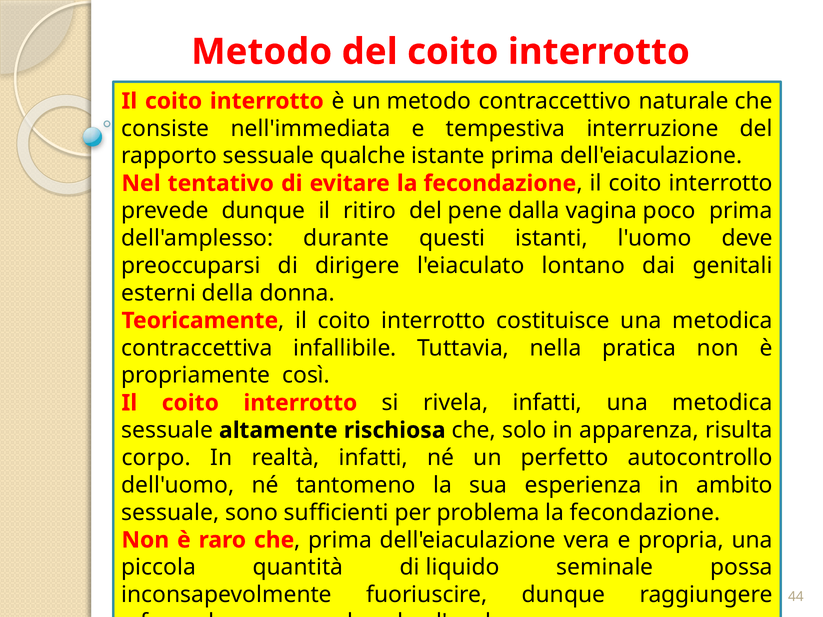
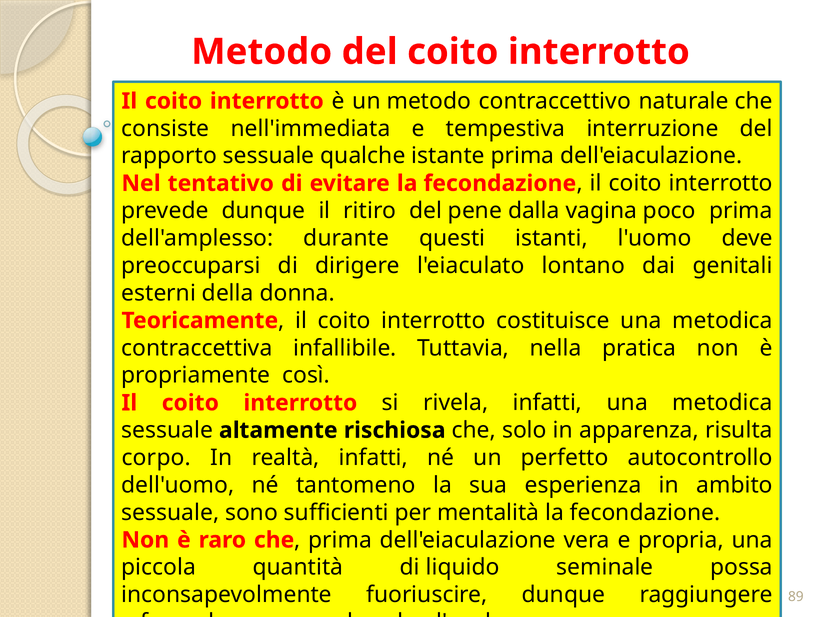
problema: problema -> mentalità (488, 513)
44: 44 -> 89 (796, 597)
